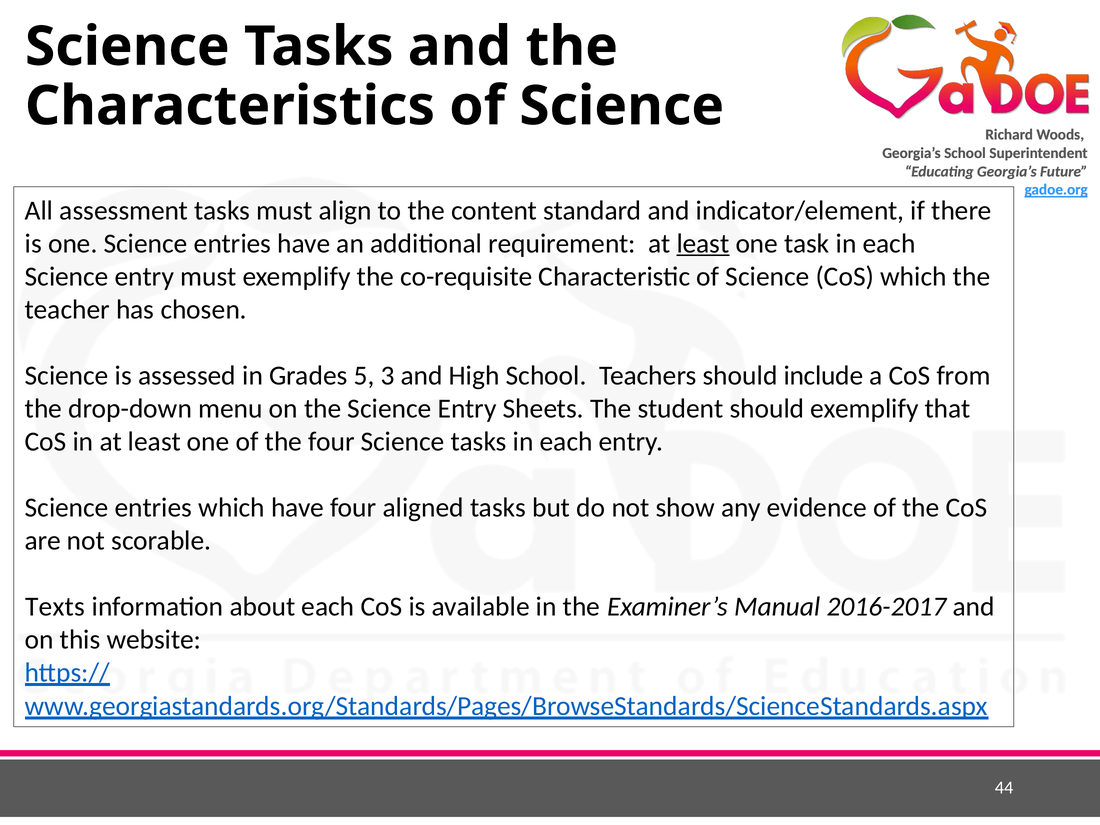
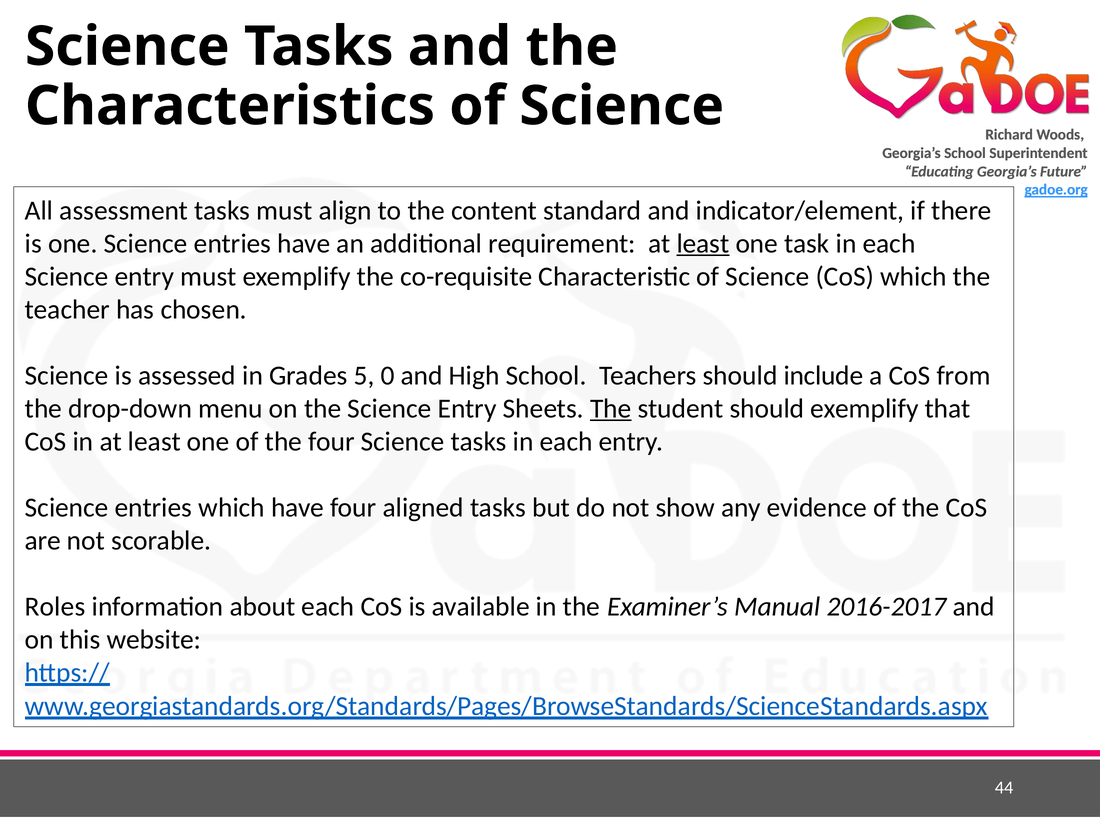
3: 3 -> 0 (387, 375)
The underline: none -> present (611, 408)
Texts: Texts -> Roles (55, 606)
